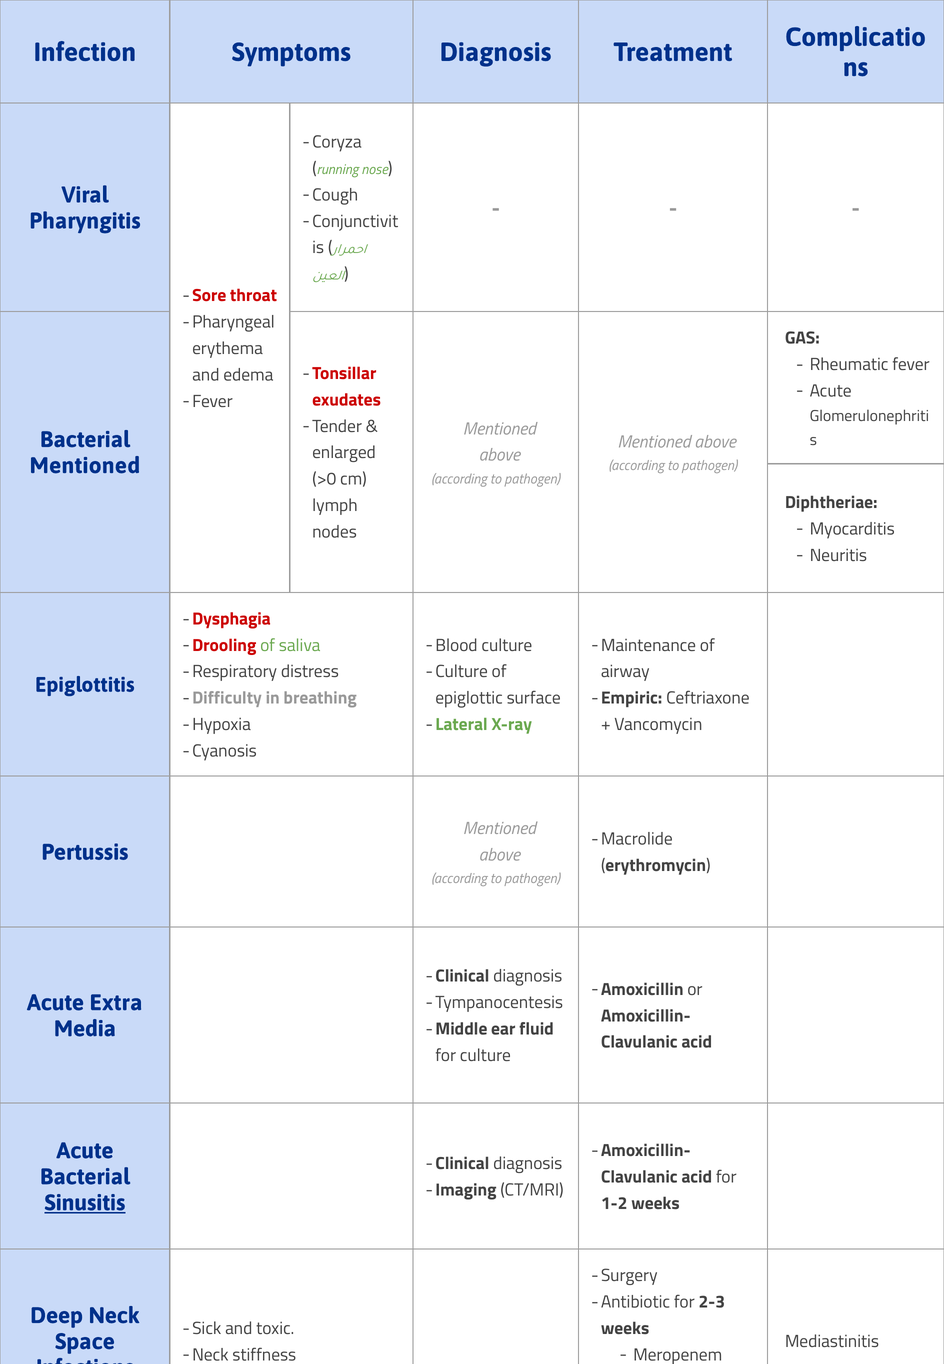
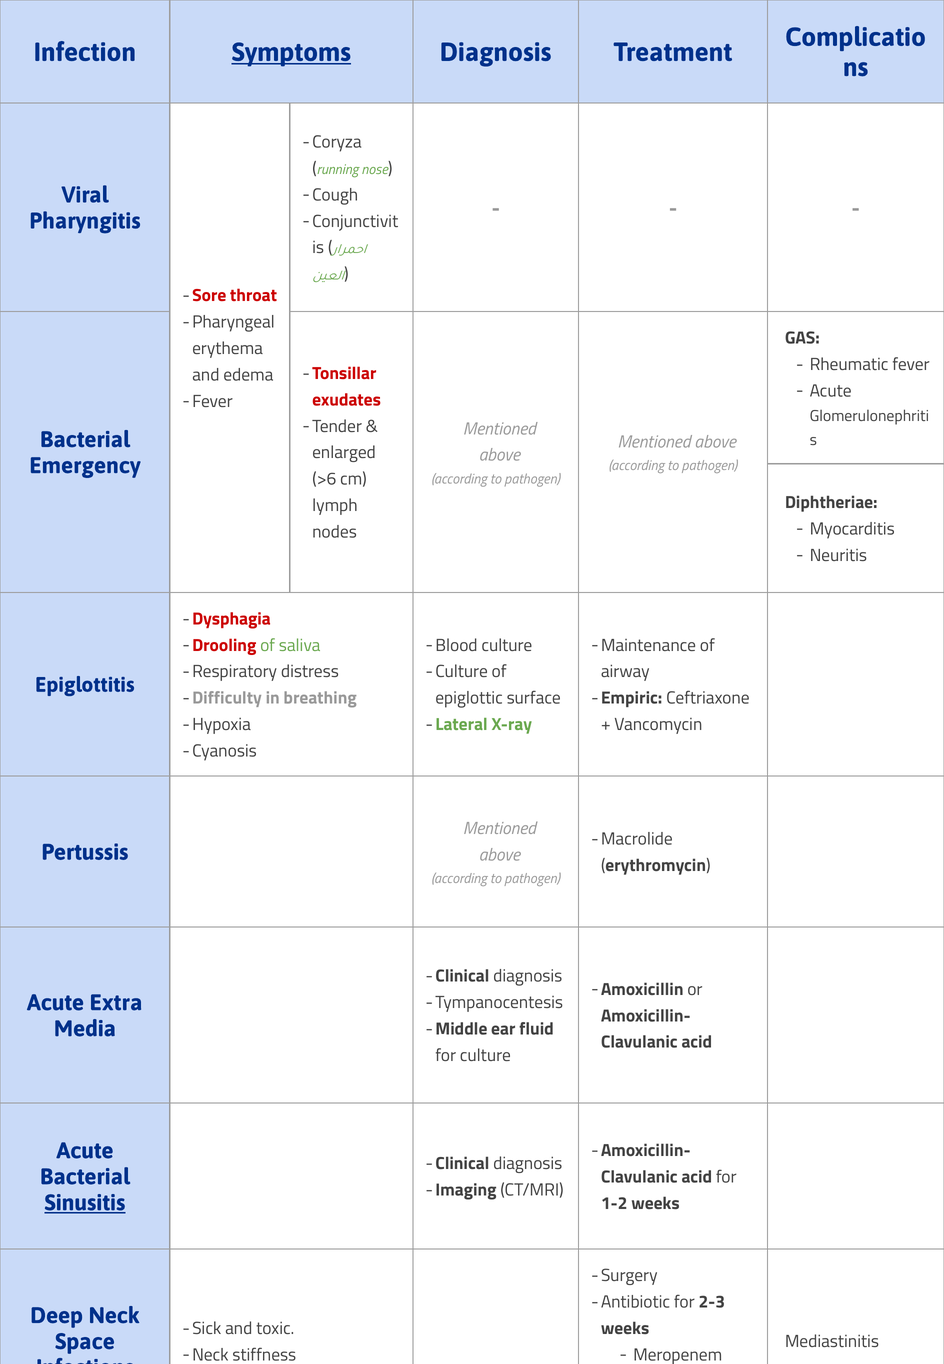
Symptoms underline: none -> present (291, 52)
Mentioned: Mentioned -> Emergency (85, 466)
>0: >0 -> >6 (324, 479)
